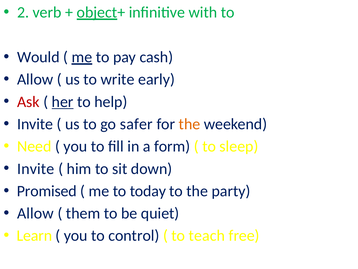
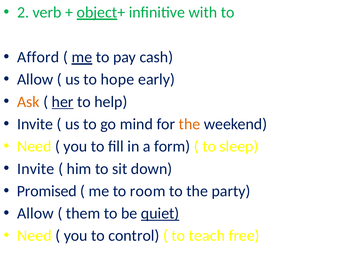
Would: Would -> Afford (38, 57)
write: write -> hope (117, 79)
Ask colour: red -> orange (28, 102)
safer: safer -> mind (136, 124)
today: today -> room (148, 191)
quiet underline: none -> present (160, 213)
Learn: Learn -> Need (34, 235)
